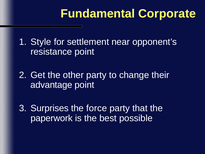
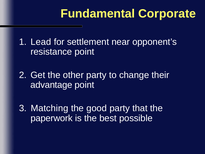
Style: Style -> Lead (41, 42)
Surprises: Surprises -> Matching (50, 108)
force: force -> good (97, 108)
